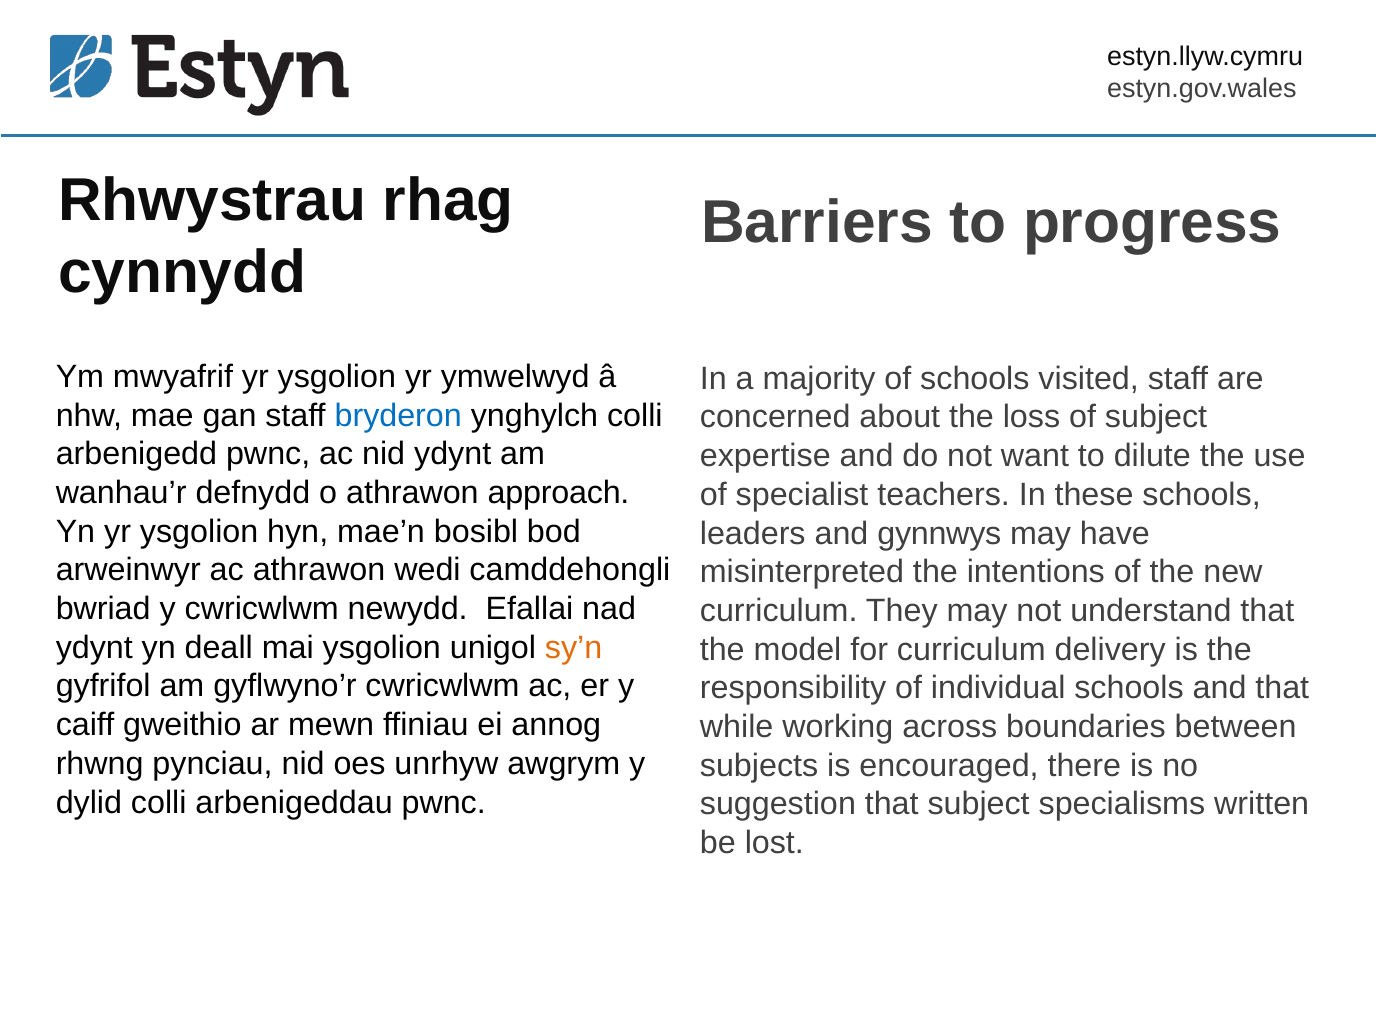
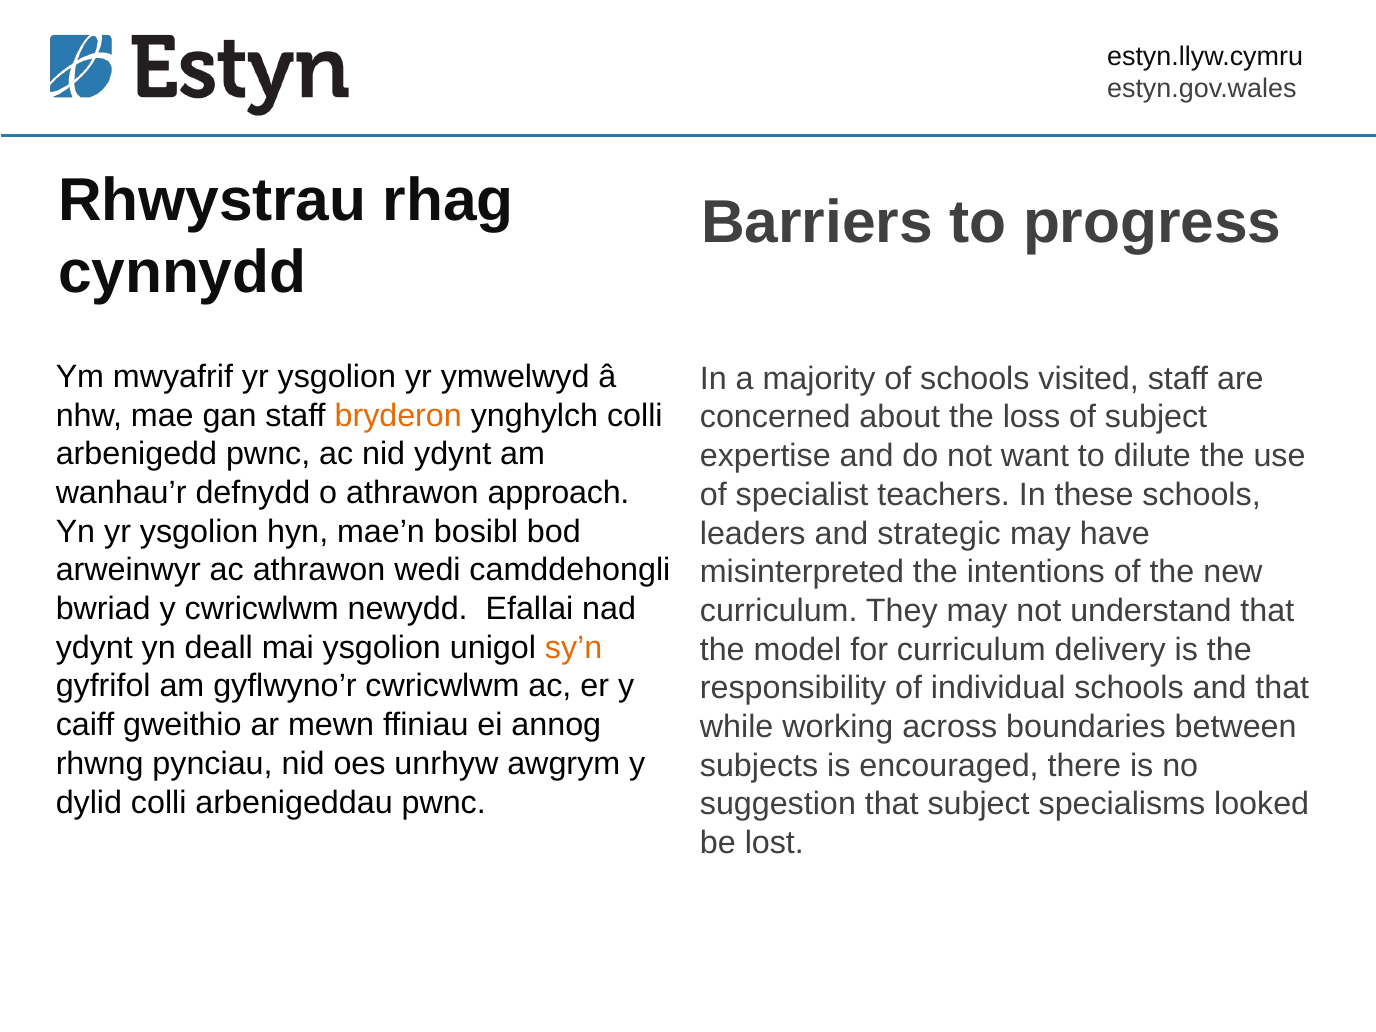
bryderon colour: blue -> orange (398, 415)
gynnwys: gynnwys -> strategic (939, 533)
written: written -> looked (1262, 804)
